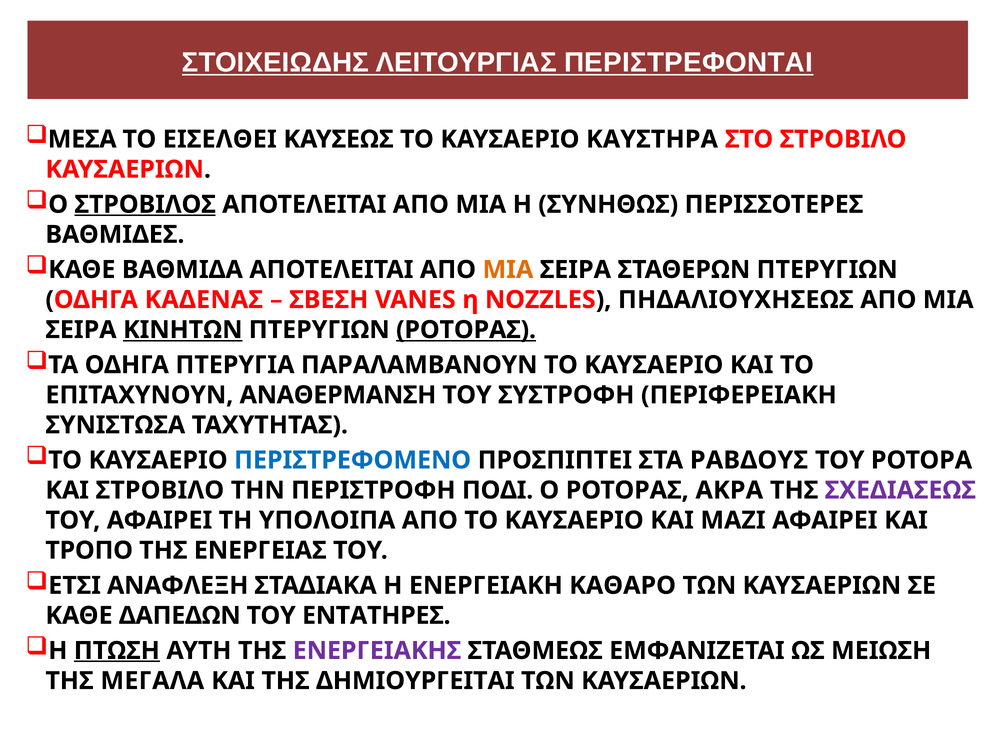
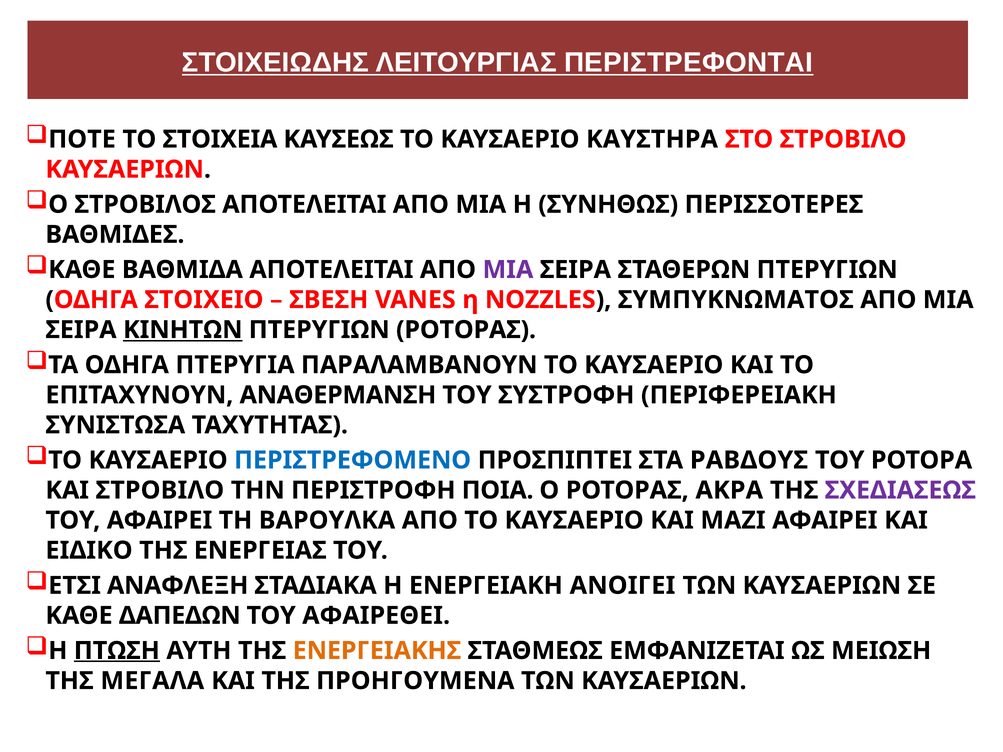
ΜΕΣΑ: ΜΕΣΑ -> ΠΟΤΕ (82, 139)
ΕΙΣΕΛΘΕΙ: ΕΙΣΕΛΘΕΙ -> ΣΤΟΙΧΕΙΑ (220, 139)
ΣΤΡΟΒΙΛΟΣ underline: present -> none (145, 205)
ΜΙΑ colour: orange -> purple (508, 270)
ΚΑΔΕΝΑΣ: ΚΑΔΕΝΑΣ -> ΣΤΟΙΧΕΙΟ (204, 300)
ΠΗΔΑΛΙΟΥΧΗΣΕΩΣ: ΠΗΔΑΛΙΟΥΧΗΣΕΩΣ -> ΣΥΜΠΥΚΝΩΜΑΤΟΣ (736, 300)
ΡΟΤΟΡΑΣ underline: present -> none (466, 330)
ΠΟΔΙ: ΠΟΔΙ -> ΠΟΙΑ (498, 490)
ΥΠΟΛΟΙΠΑ: ΥΠΟΛΟΙΠΑ -> ΒΑΡΟΥΛΚΑ (327, 521)
ΤΡΟΠΟ: ΤΡΟΠΟ -> ΕΙΔΙΚΟ (89, 551)
ΚΑΘΑΡΟ: ΚΑΘΑΡΟ -> ΑΝΟΙΓΕΙ (623, 586)
ΕΝΤΑΤΗΡΕΣ: ΕΝΤΑΤΗΡΕΣ -> ΑΦΑΙΡΕΘΕΙ (376, 616)
ΕΝΕΡΓΕΙΑΚΗΣ colour: purple -> orange (377, 651)
ΔΗΜΙΟΥΡΓΕΙΤΑΙ: ΔΗΜΙΟΥΡΓΕΙΤΑΙ -> ΠΡΟΗΓΟΥΜΕΝΑ (415, 681)
